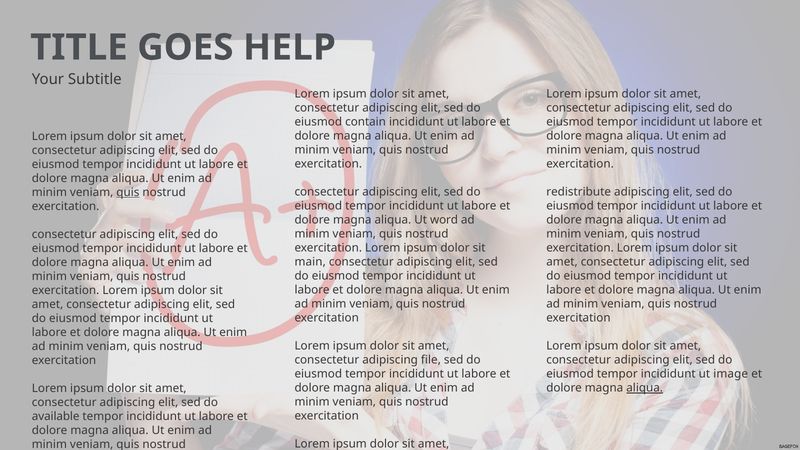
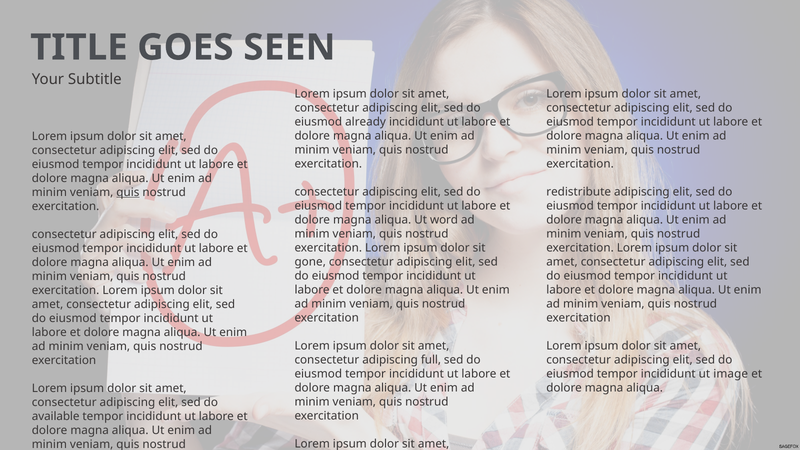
HELP: HELP -> SEEN (289, 47)
contain: contain -> already (366, 122)
main: main -> gone (310, 262)
file: file -> full (431, 360)
aliqua underline: present -> none (645, 388)
